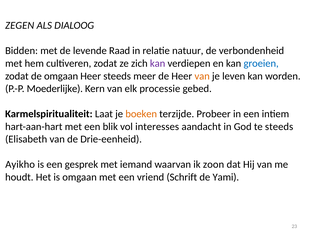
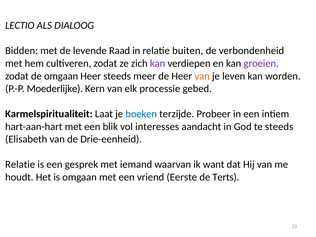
ZEGEN: ZEGEN -> LECTIO (20, 25)
natuur: natuur -> buiten (188, 51)
groeien colour: blue -> purple (261, 63)
boeken colour: orange -> blue (141, 114)
Ayikho: Ayikho -> Relatie (20, 165)
zoon: zoon -> want (214, 165)
Schrift: Schrift -> Eerste (182, 177)
Yami: Yami -> Terts (226, 177)
